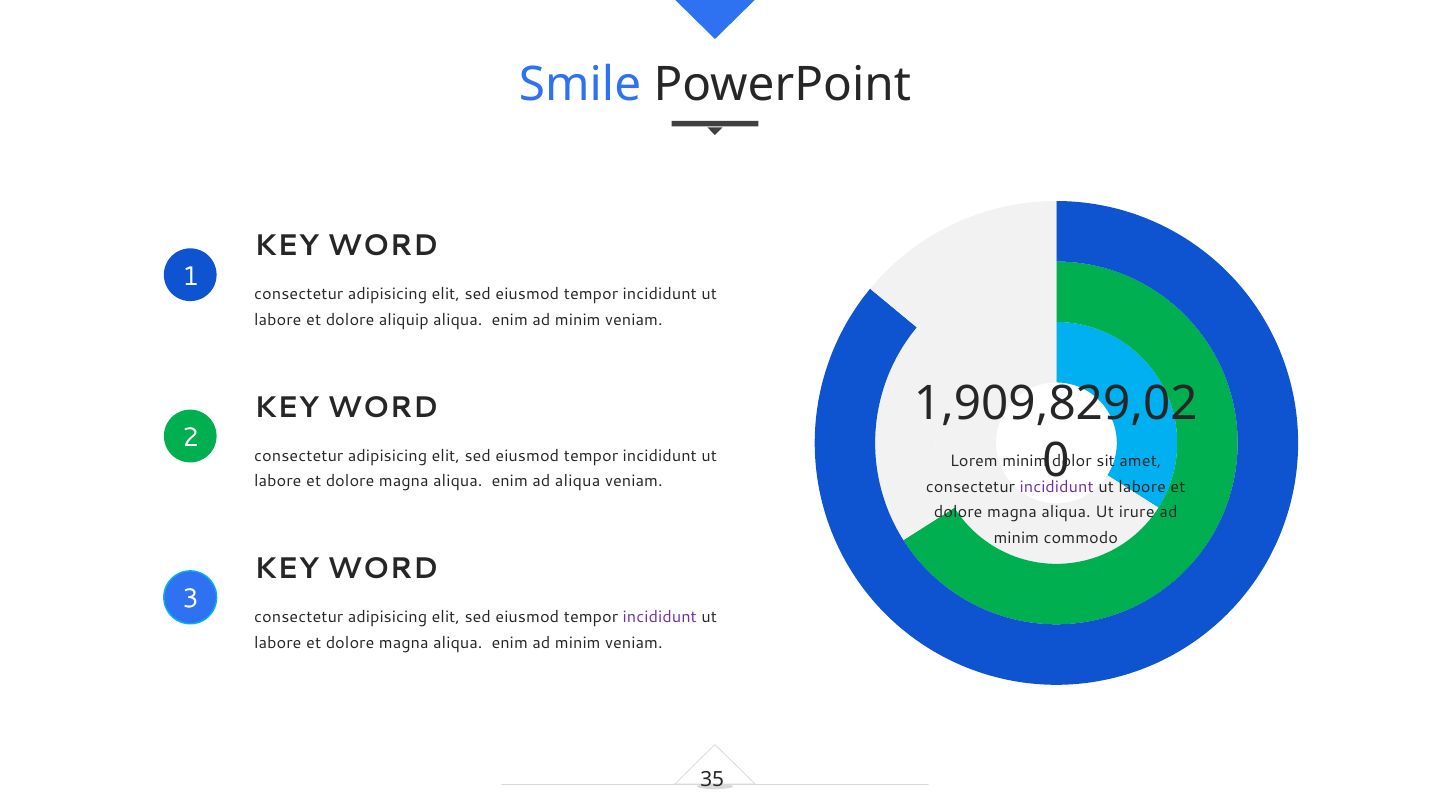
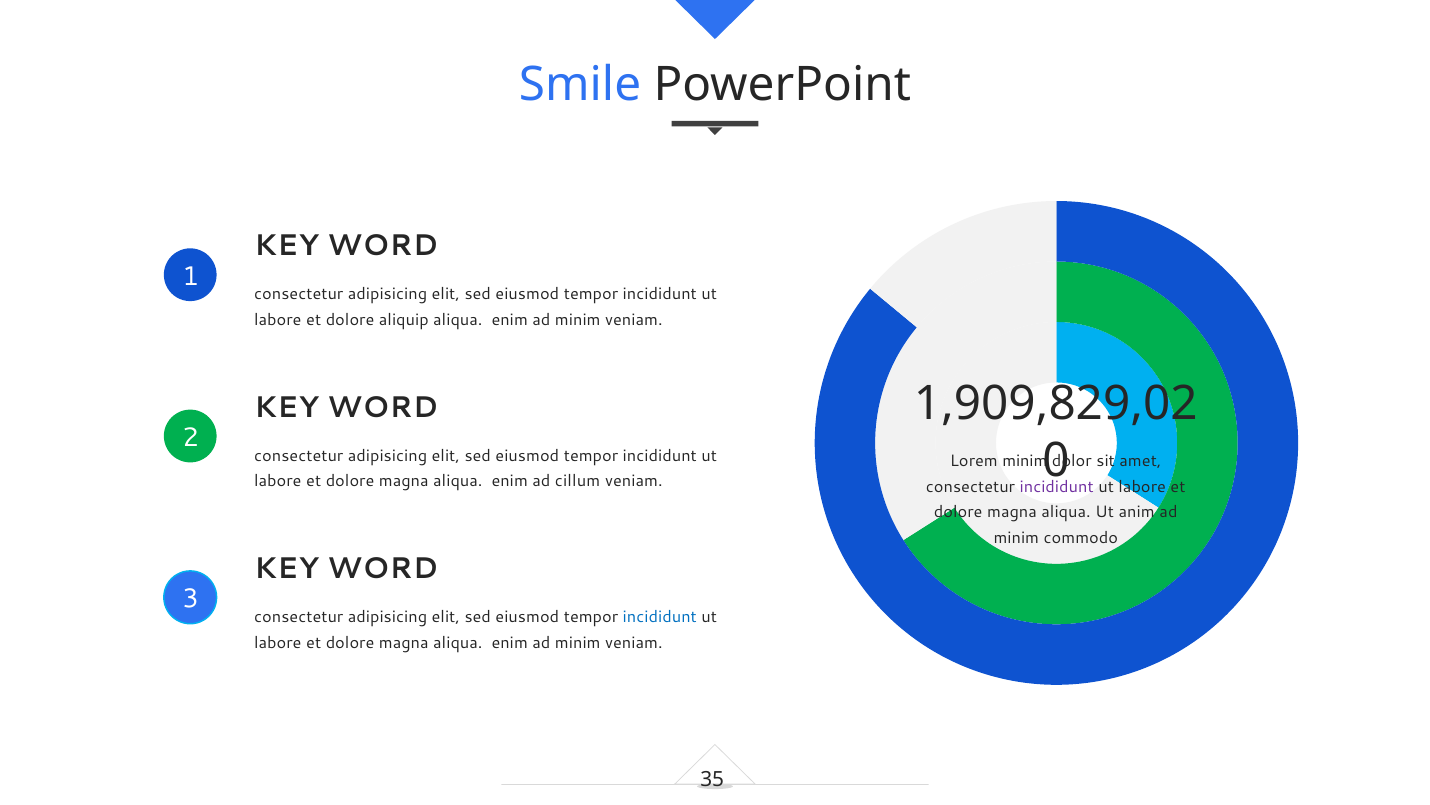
ad aliqua: aliqua -> cillum (578, 481)
irure: irure -> anim (1137, 512)
incididunt colour: purple -> blue (660, 617)
